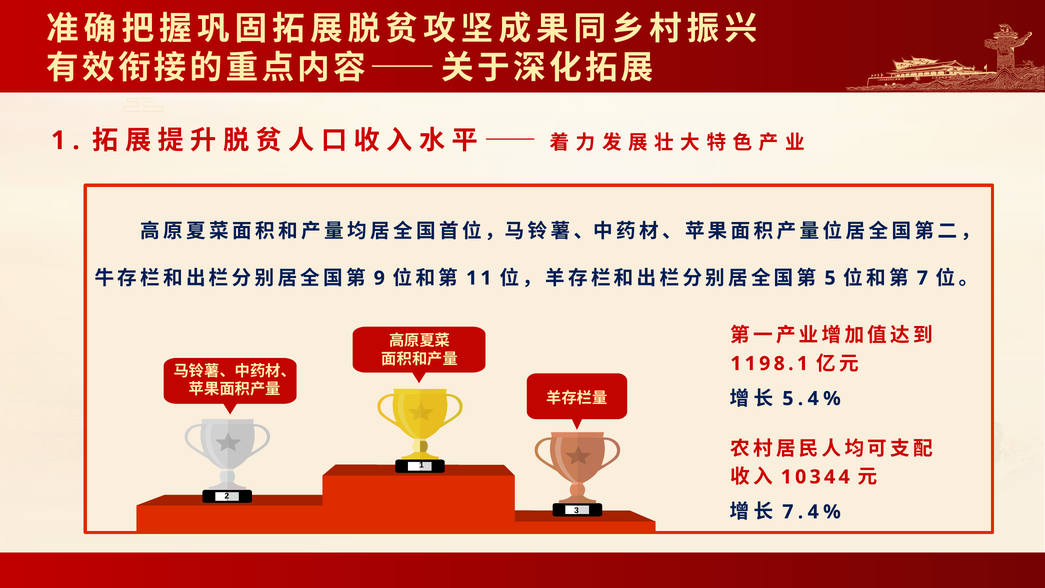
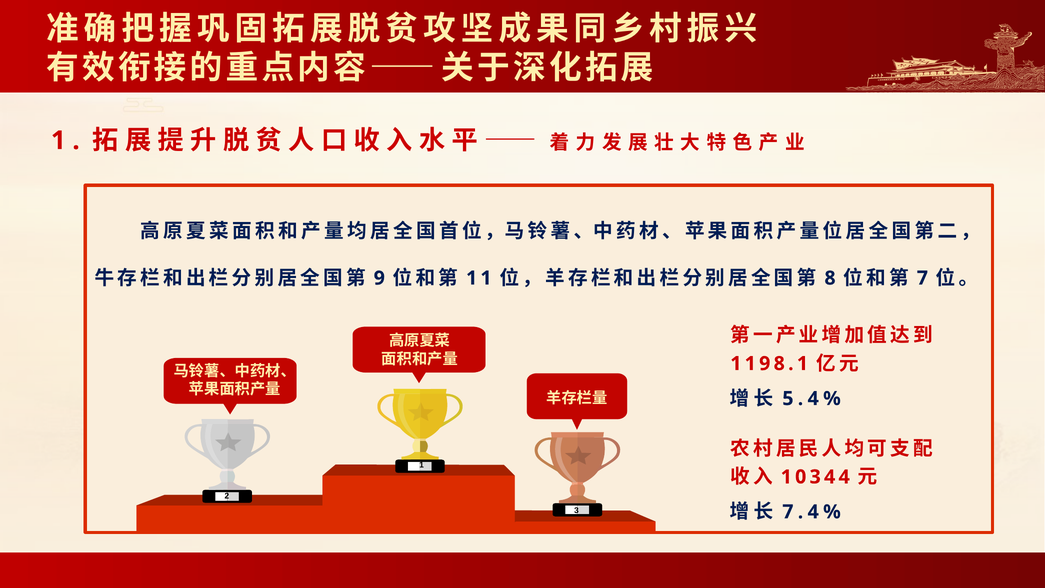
5: 5 -> 8 (830, 278)
